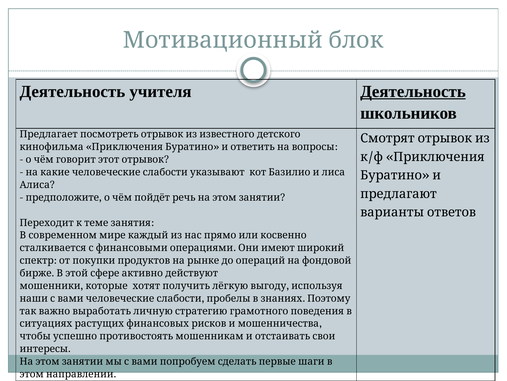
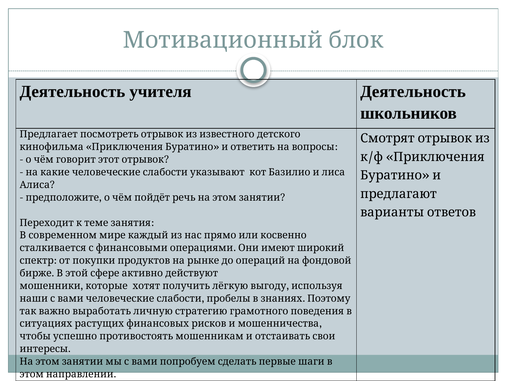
Деятельность underline: present -> none (413, 91)
